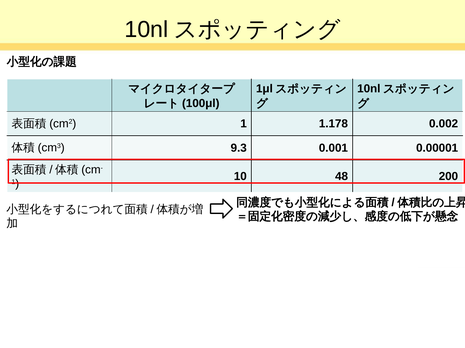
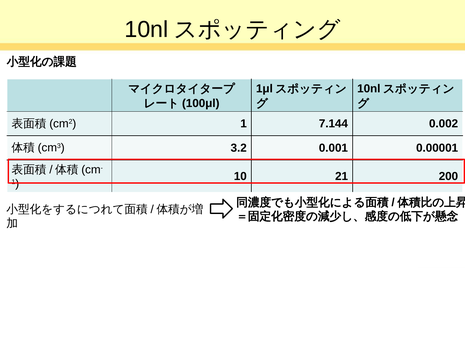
1.178: 1.178 -> 7.144 (333, 124)
9.3: 9.3 -> 3.2 (239, 148)
48: 48 -> 21 (342, 177)
